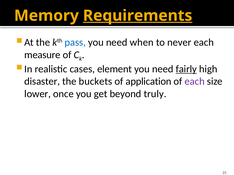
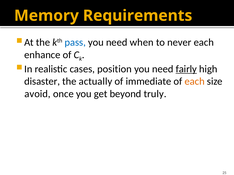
Requirements underline: present -> none (138, 16)
measure: measure -> enhance (42, 55)
element: element -> position (114, 69)
buckets: buckets -> actually (96, 82)
application: application -> immediate (148, 82)
each colour: purple -> orange (195, 82)
lower: lower -> avoid (38, 94)
